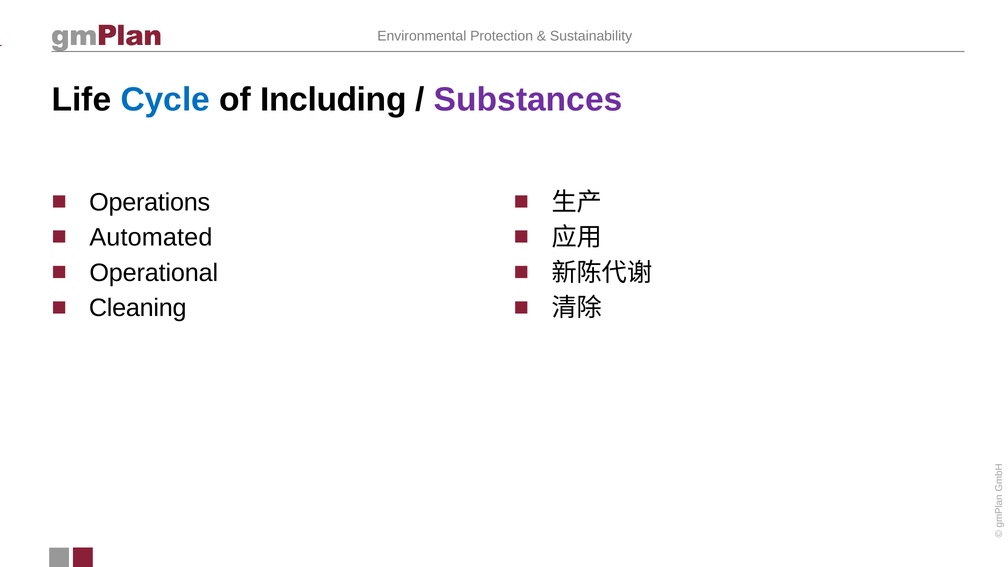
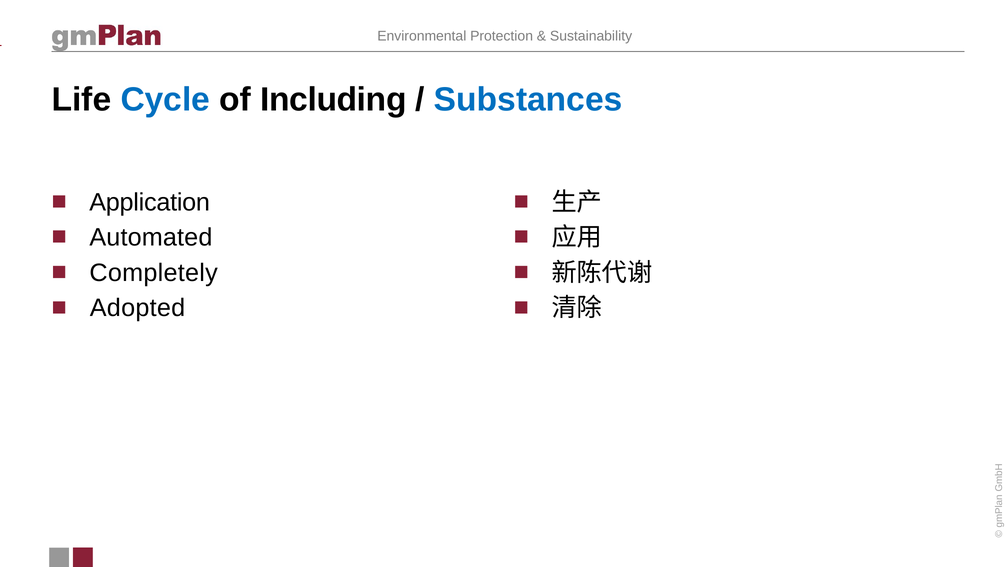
Substances colour: purple -> blue (528, 100)
Operations: Operations -> Application (150, 202)
Operational: Operational -> Completely (154, 273)
Cleaning: Cleaning -> Adopted (138, 308)
